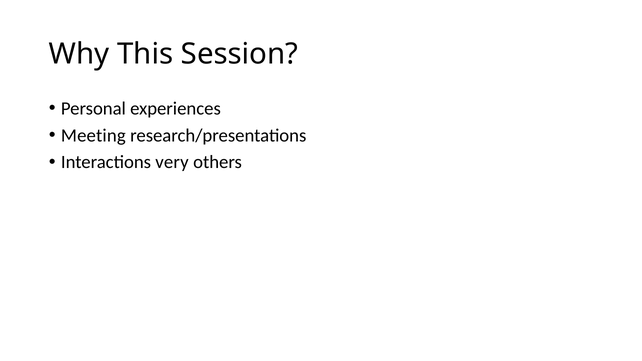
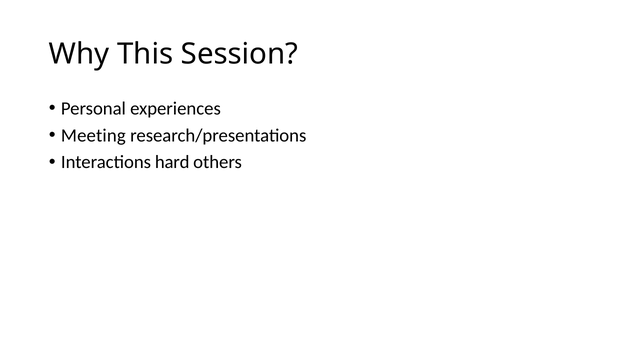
very: very -> hard (172, 162)
